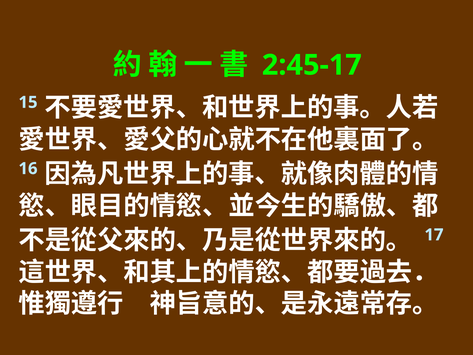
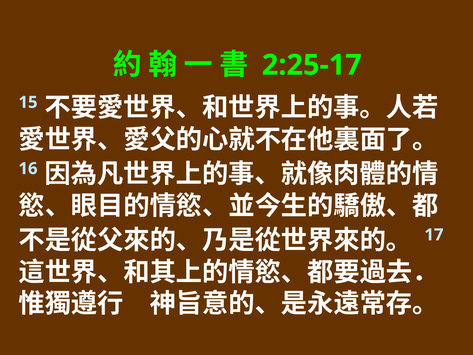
2:45-17: 2:45-17 -> 2:25-17 (312, 65)
